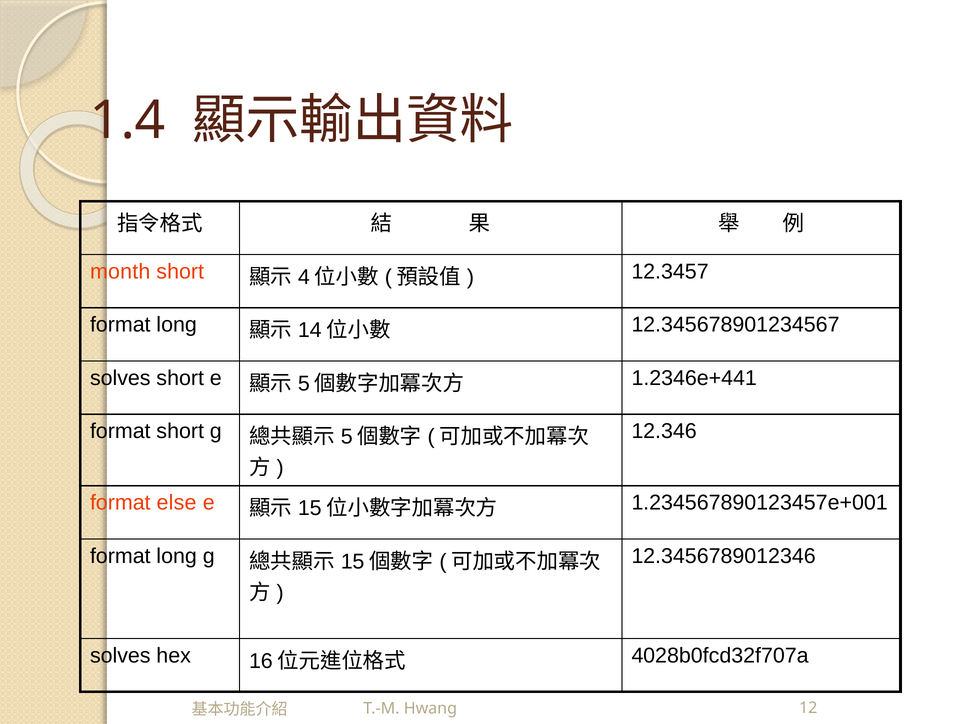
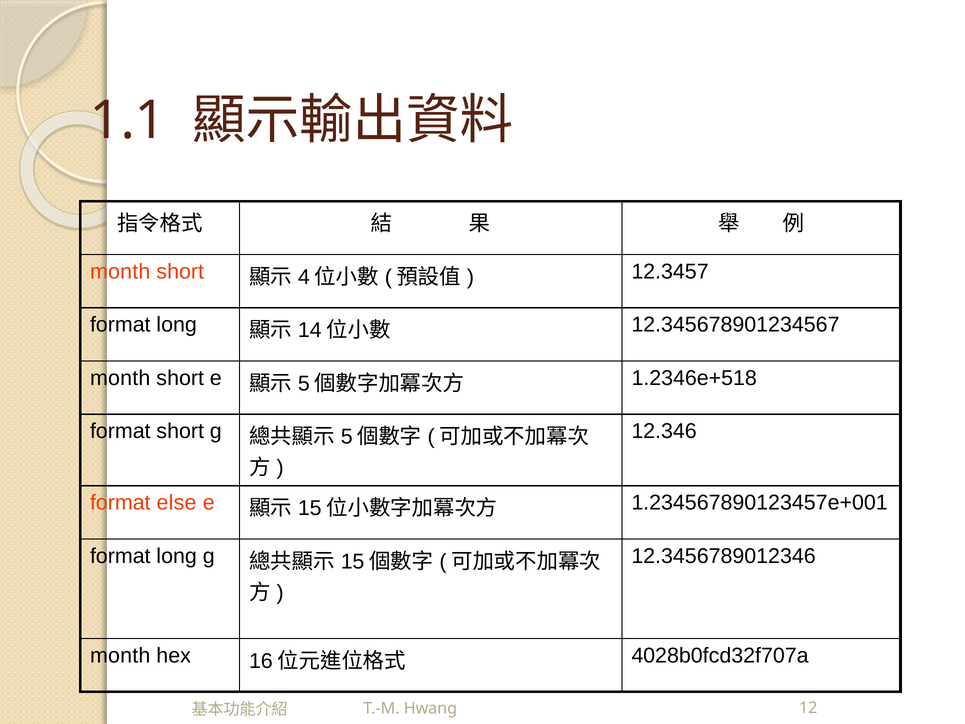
1.4: 1.4 -> 1.1 (128, 120)
solves: solves -> month (120, 378)
1.2346e+441: 1.2346e+441 -> 1.2346e+518 (694, 378)
solves: solves -> month (120, 655)
